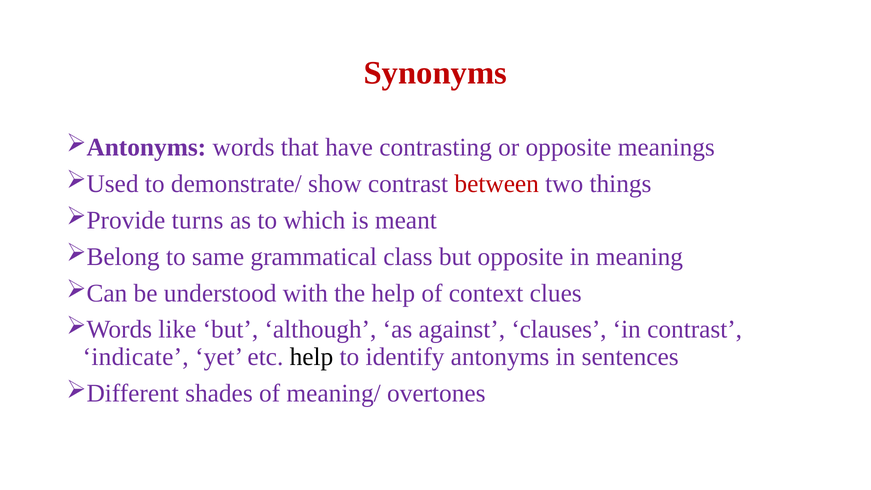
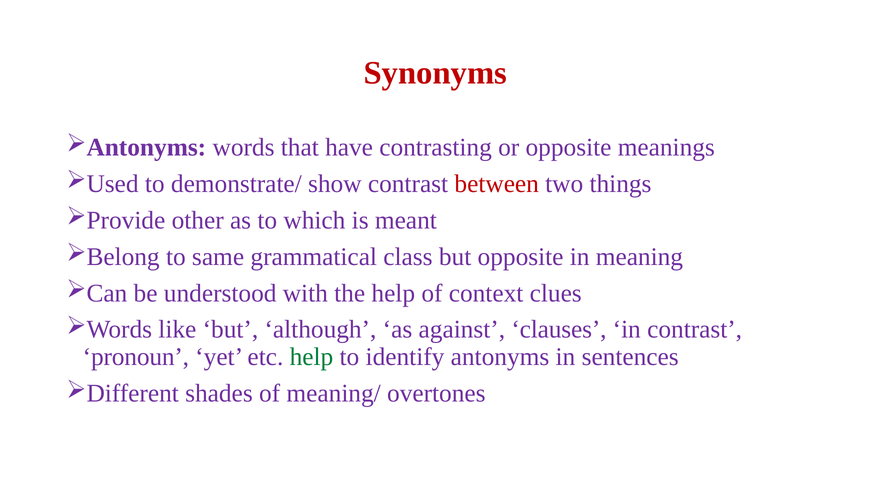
turns: turns -> other (198, 220)
indicate: indicate -> pronoun (136, 357)
help colour: black -> green (311, 357)
